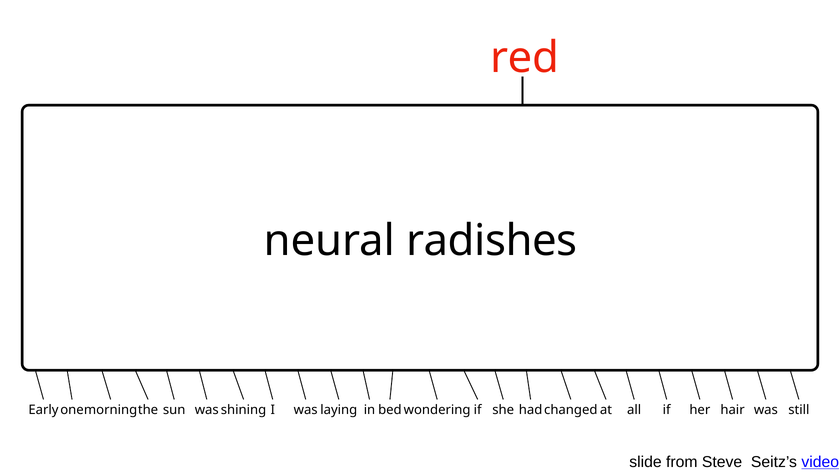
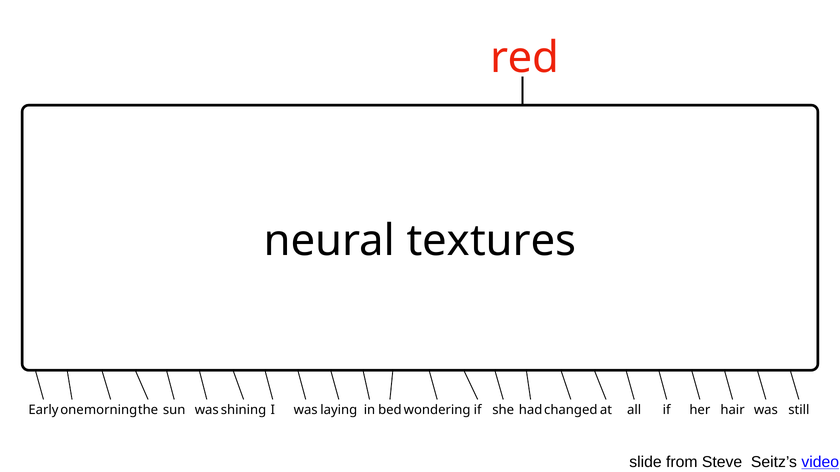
radishes: radishes -> textures (492, 241)
